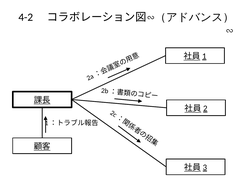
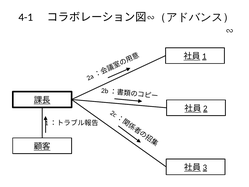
4-2: 4-2 -> 4-1 (26, 17)
